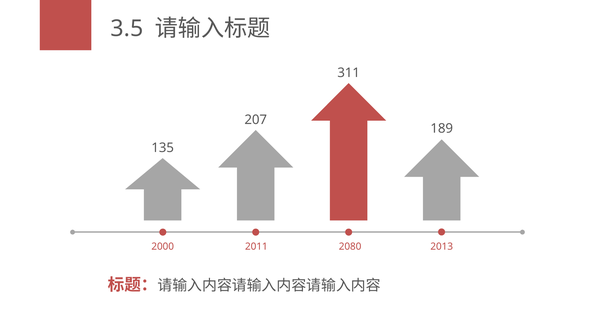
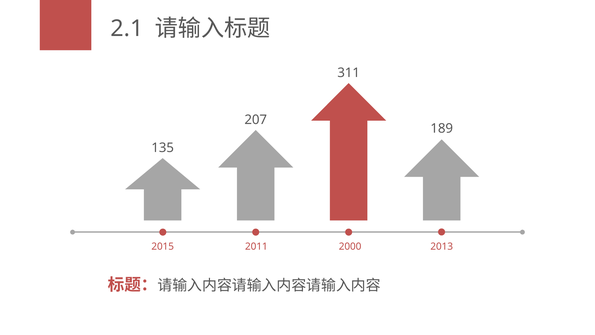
3.5: 3.5 -> 2.1 (127, 28)
2000: 2000 -> 2015 (163, 246)
2080: 2080 -> 2000 (350, 246)
